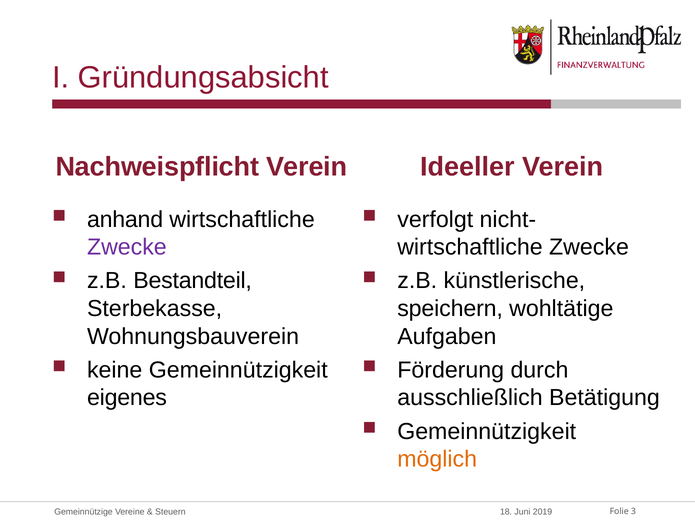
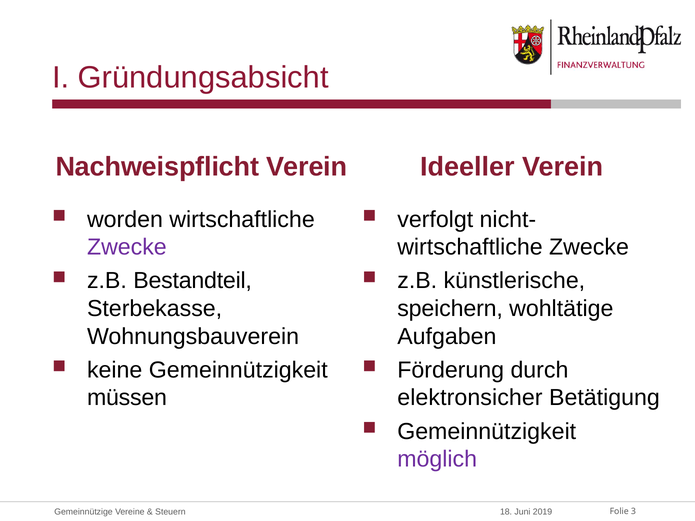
anhand: anhand -> worden (125, 220)
eigenes: eigenes -> müssen (127, 398)
ausschließlich: ausschließlich -> elektronsicher (470, 398)
möglich colour: orange -> purple (437, 459)
